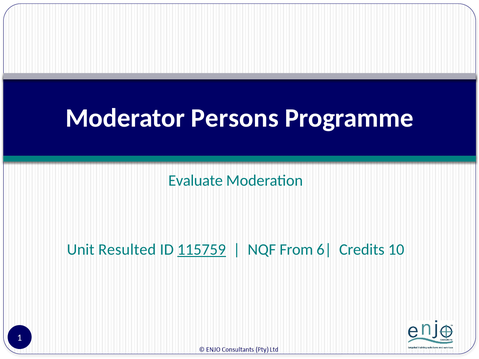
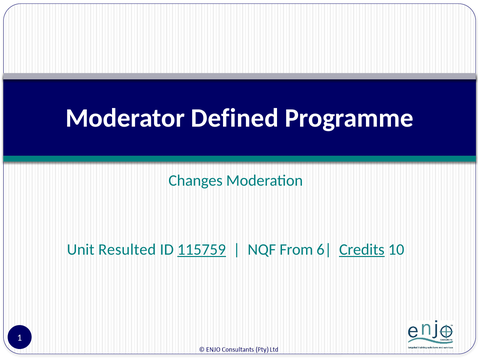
Persons: Persons -> Defined (235, 118)
Evaluate: Evaluate -> Changes (196, 181)
Credits underline: none -> present (362, 250)
